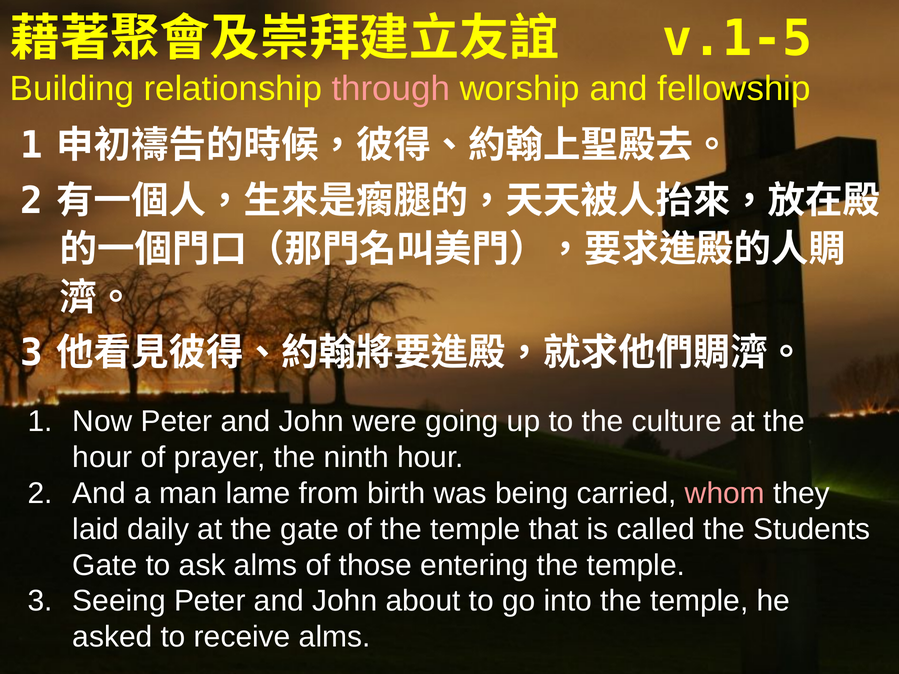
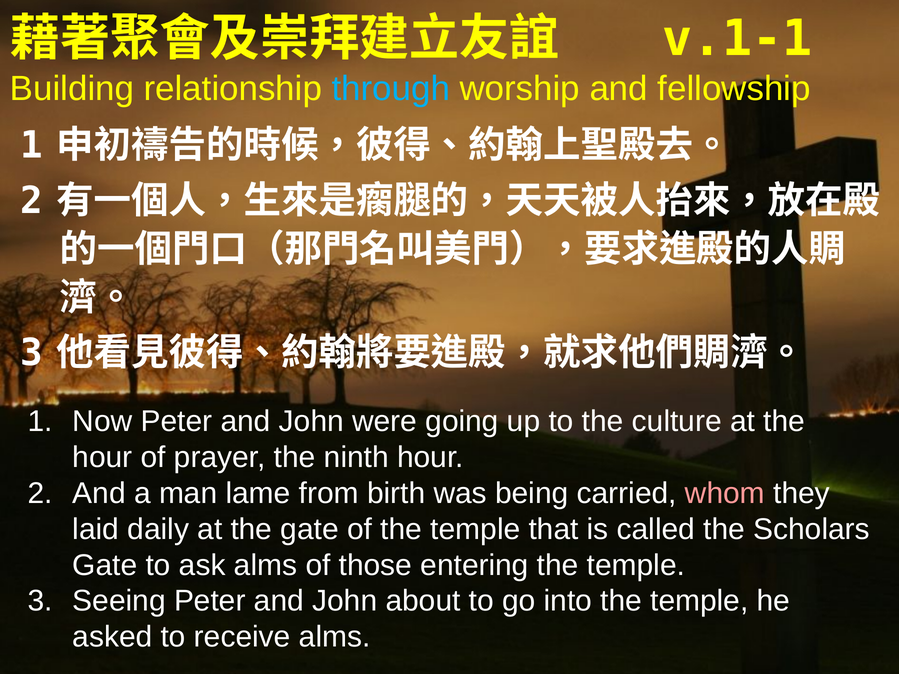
v.1-5: v.1-5 -> v.1-1 (738, 39)
through colour: pink -> light blue (391, 89)
Students: Students -> Scholars (812, 529)
